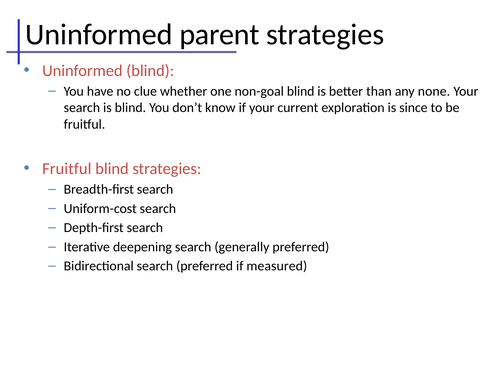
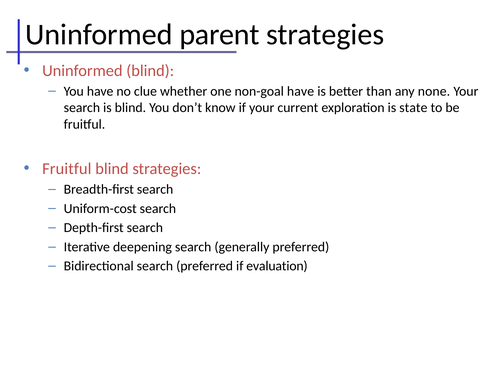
non-goal blind: blind -> have (301, 91)
since: since -> state (413, 108)
measured: measured -> evaluation (277, 266)
